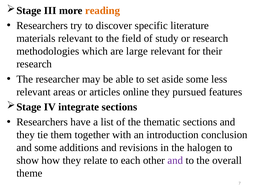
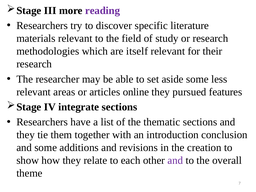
reading colour: orange -> purple (103, 11)
large: large -> itself (137, 51)
halogen: halogen -> creation (204, 148)
